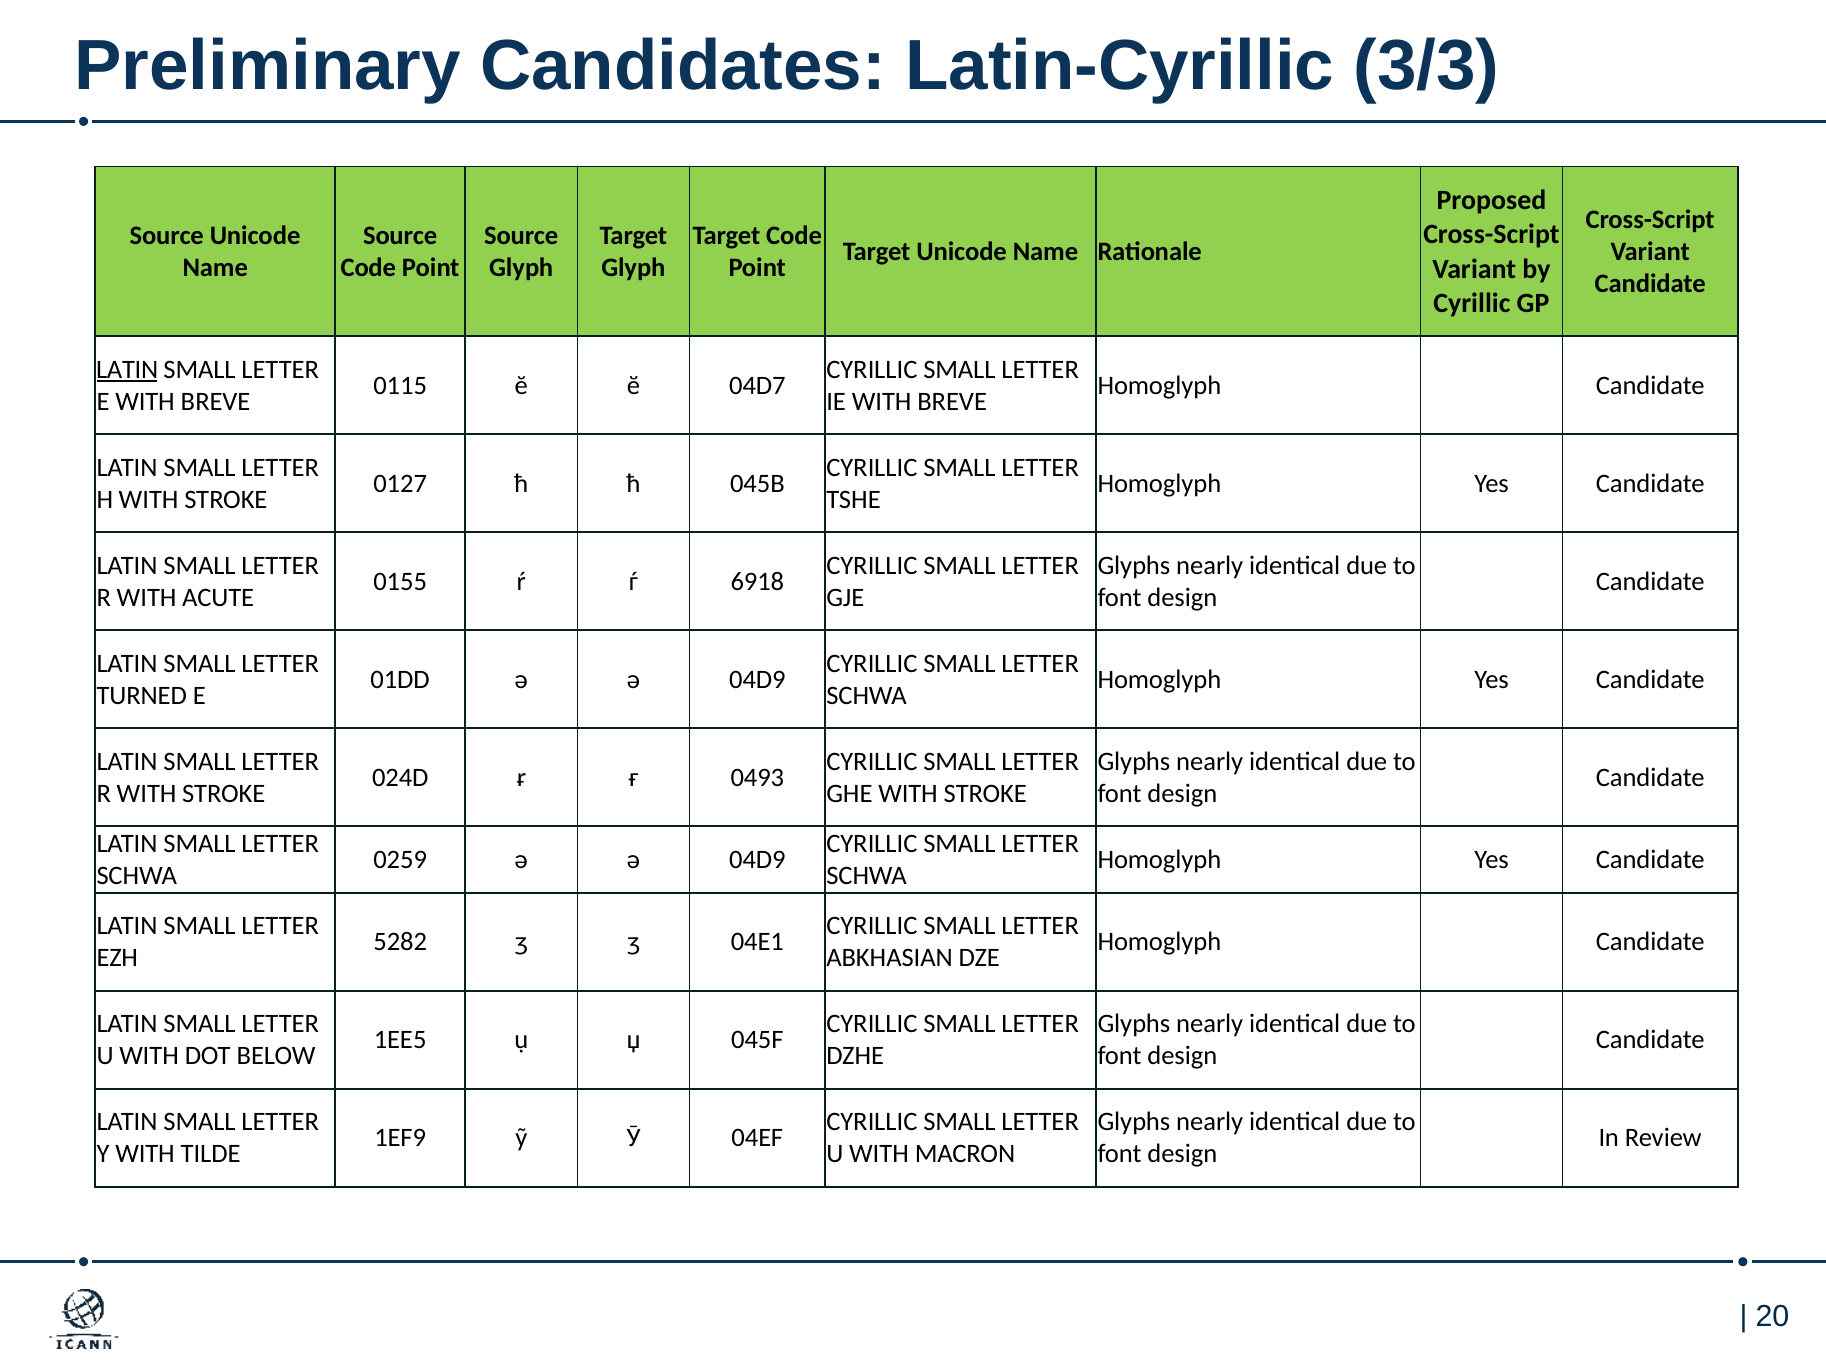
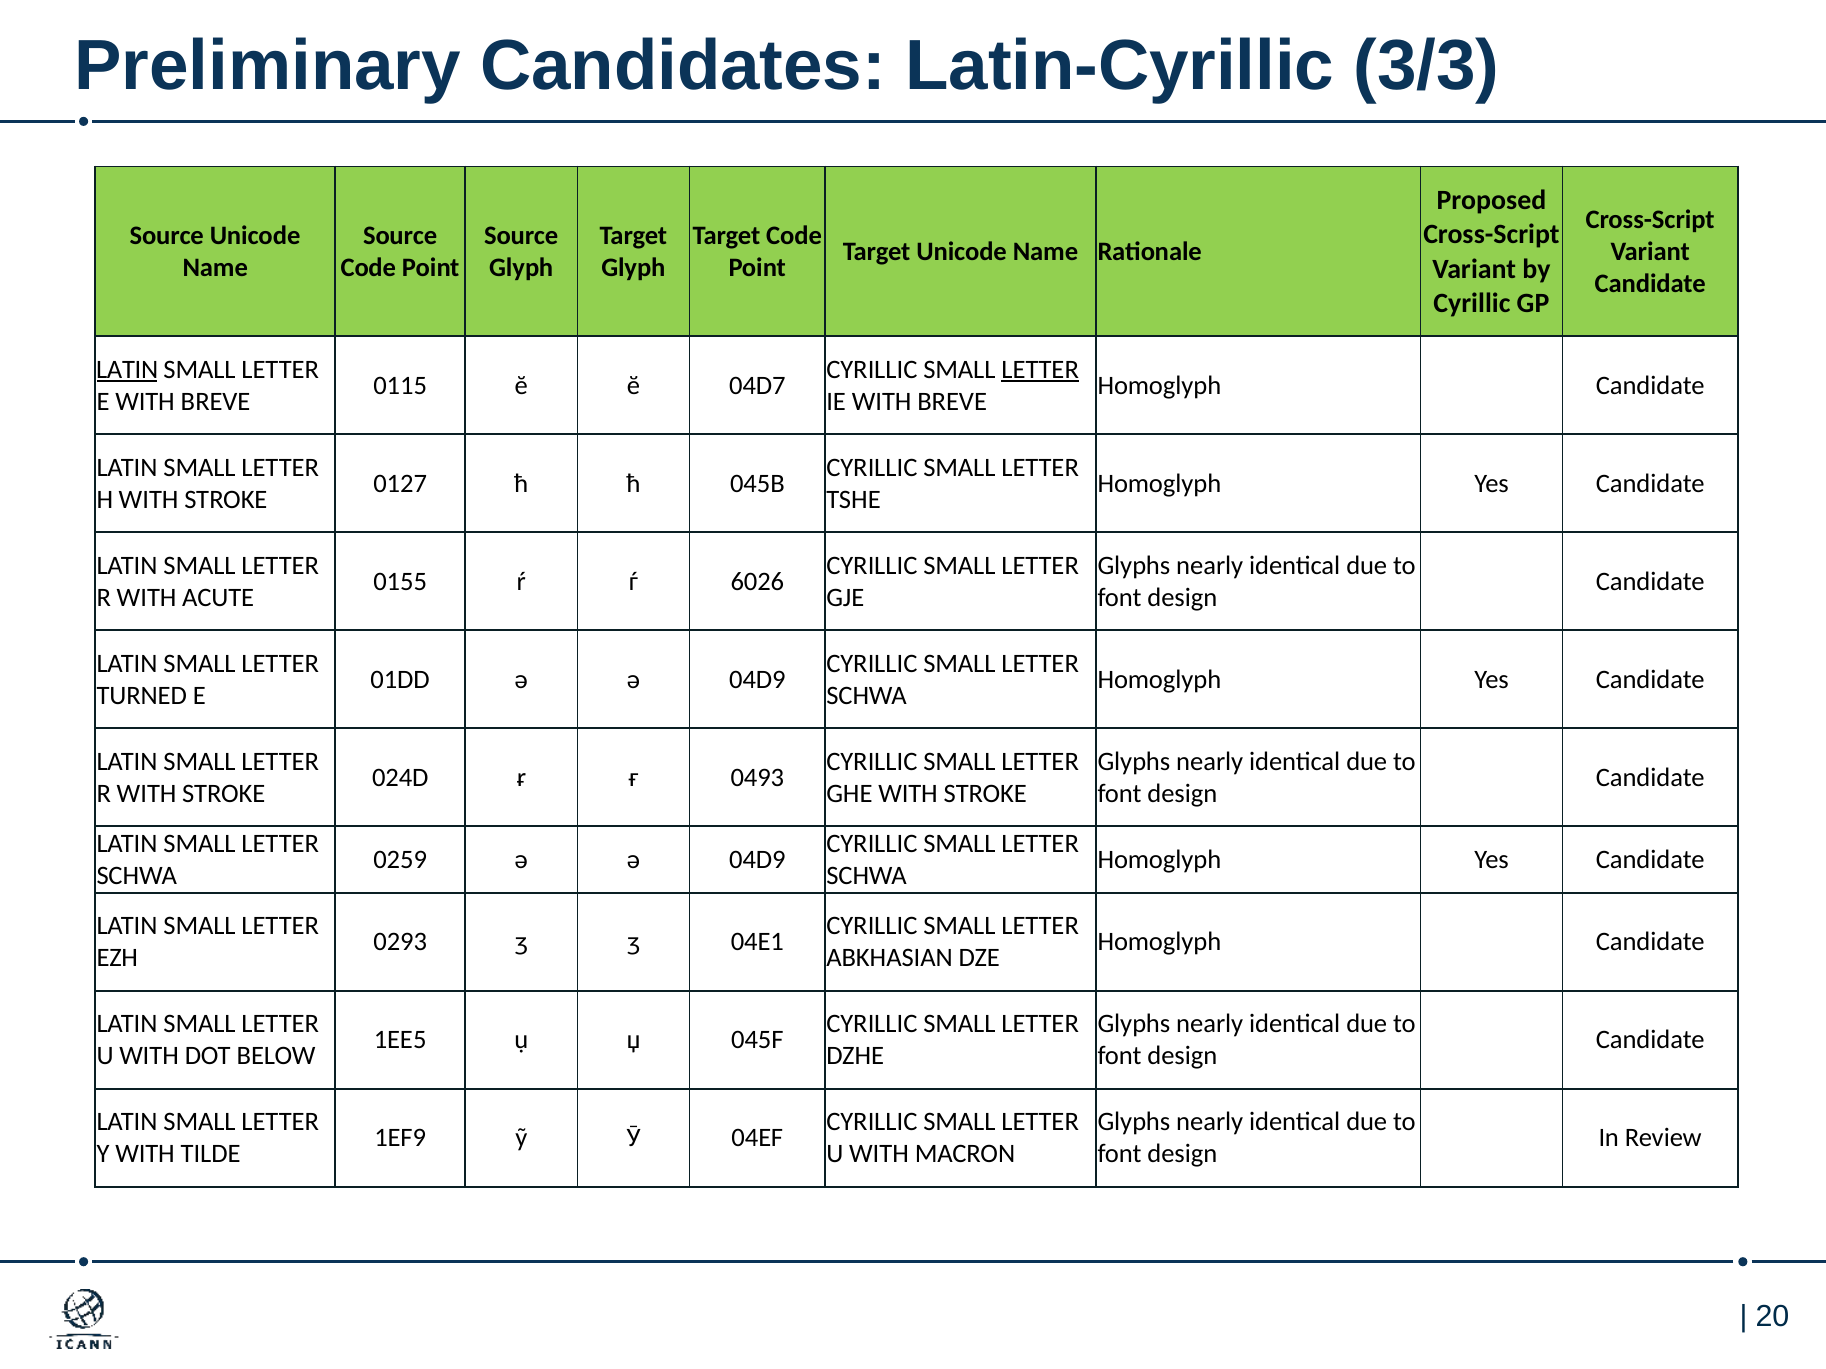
LETTER underline: none -> present (1040, 369)
6918: 6918 -> 6026 (757, 582)
5282: 5282 -> 0293 (400, 942)
